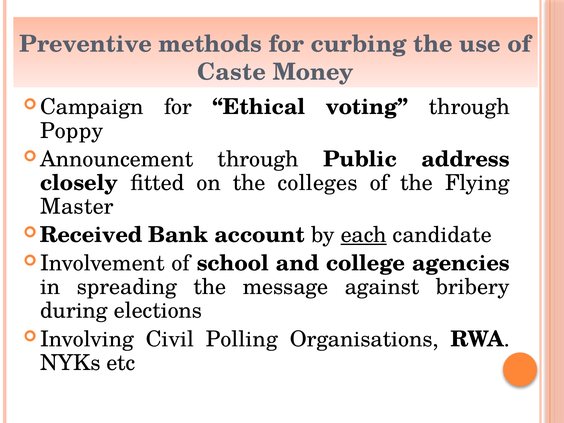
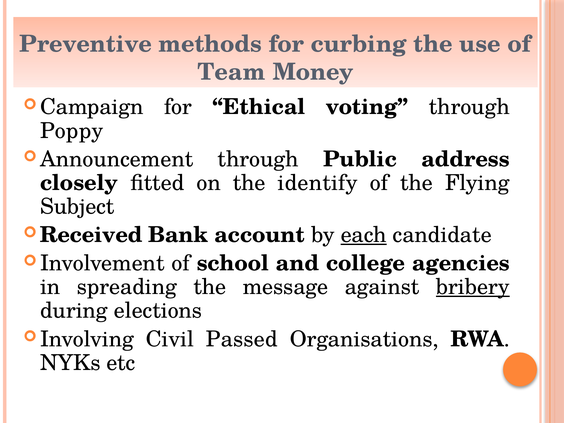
Caste: Caste -> Team (231, 72)
colleges: colleges -> identify (318, 183)
Master: Master -> Subject (77, 207)
bribery underline: none -> present (473, 287)
Polling: Polling -> Passed (242, 339)
